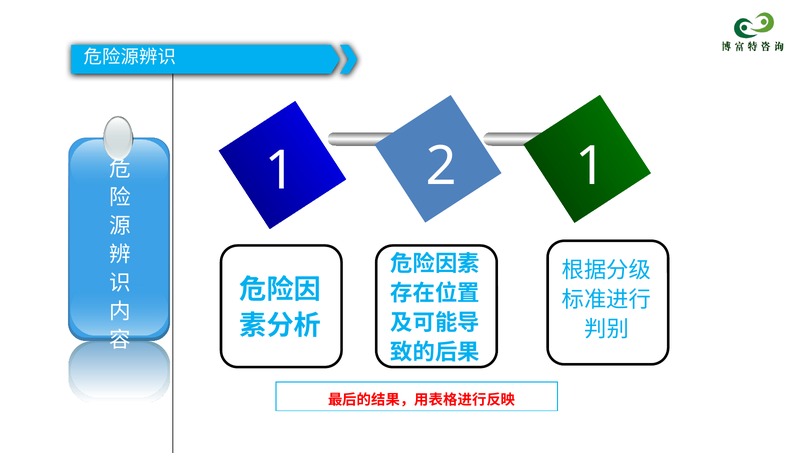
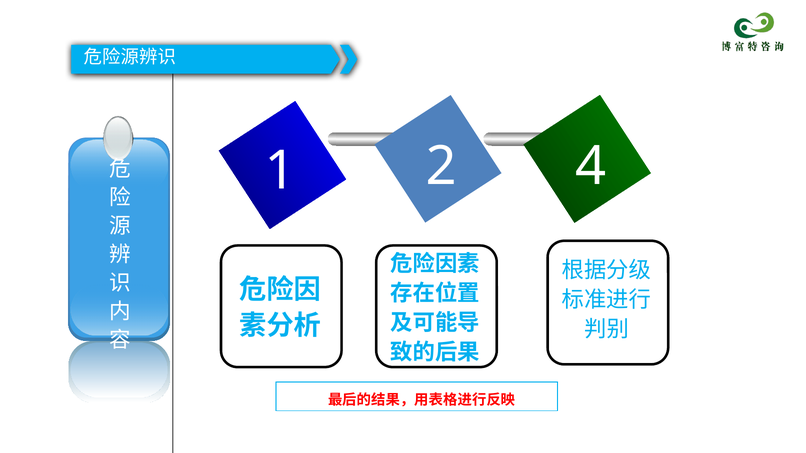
1 1: 1 -> 4 (591, 166)
